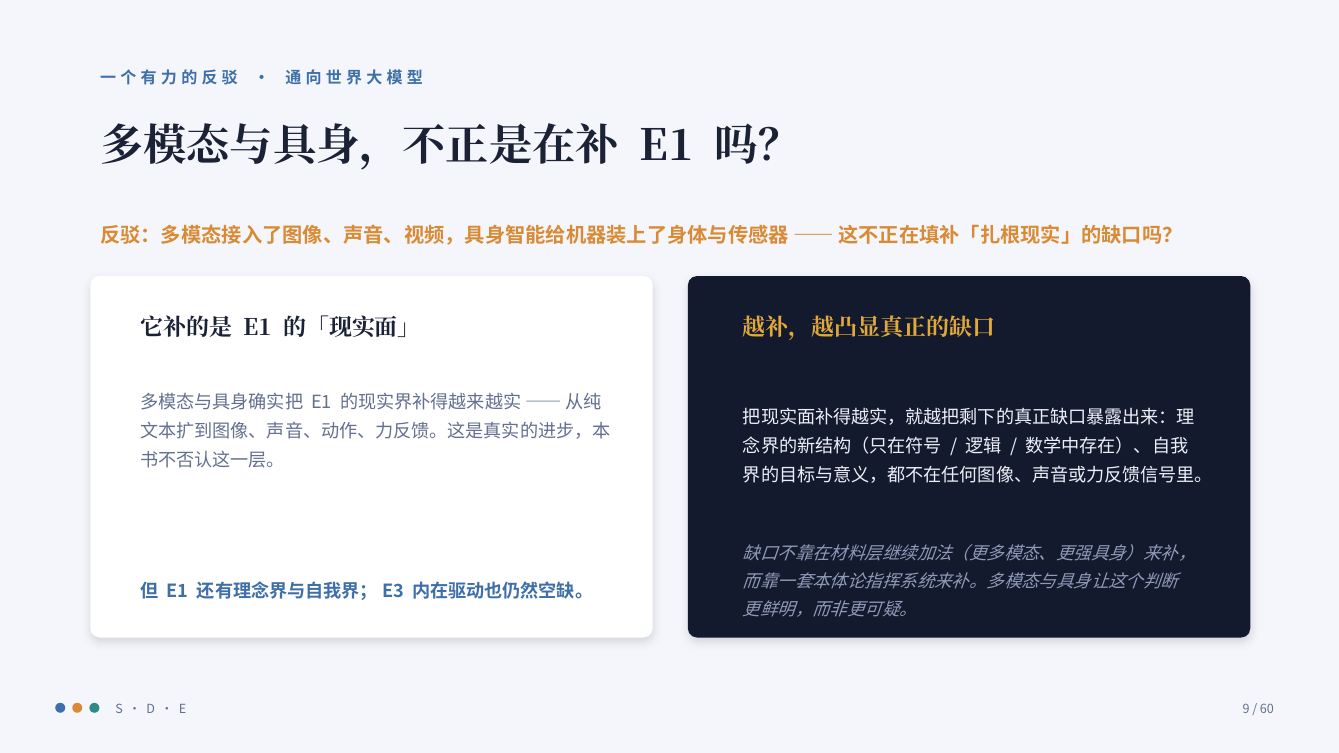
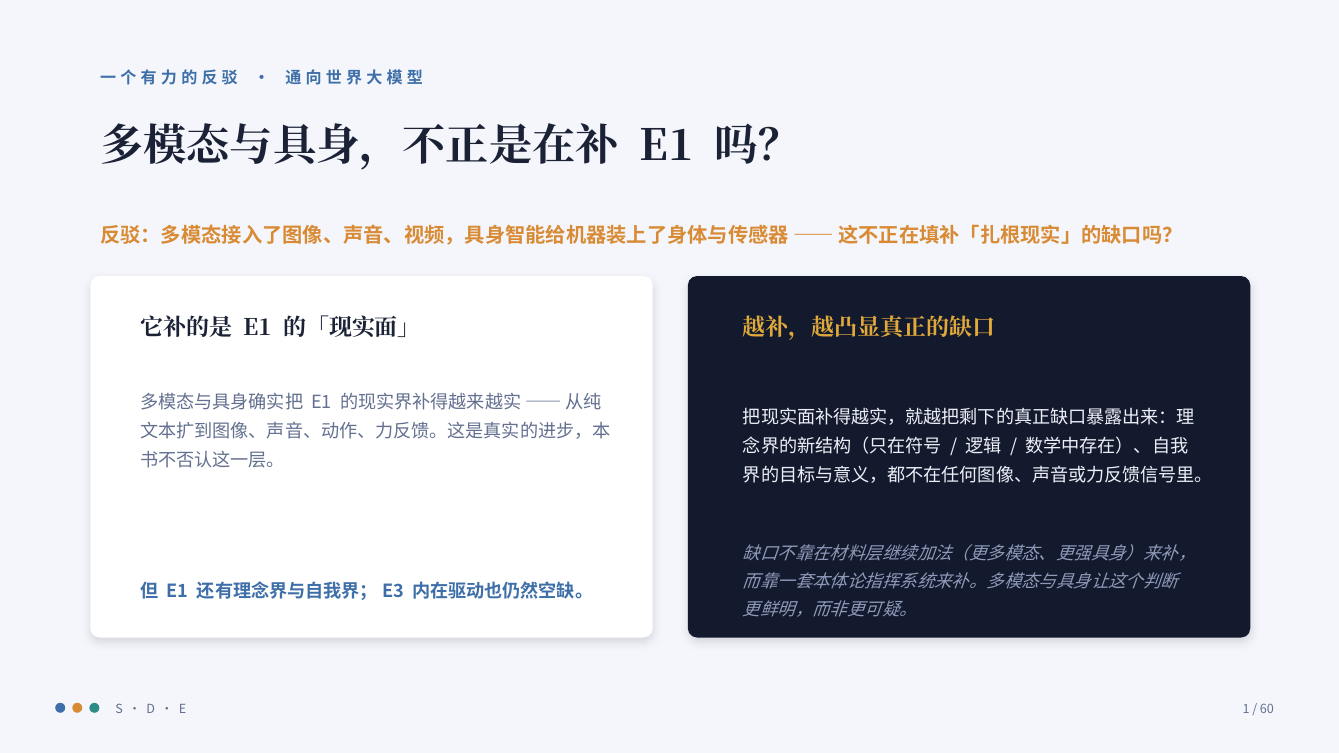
9: 9 -> 1 (1246, 709)
